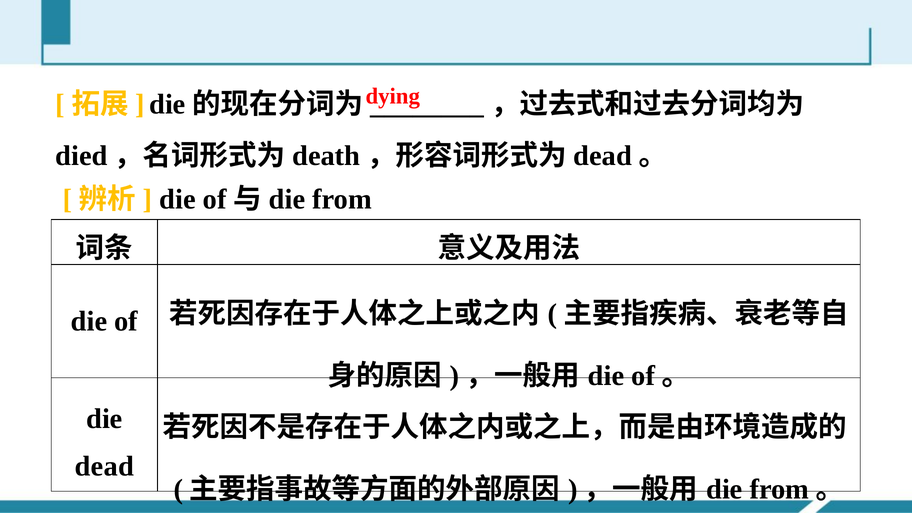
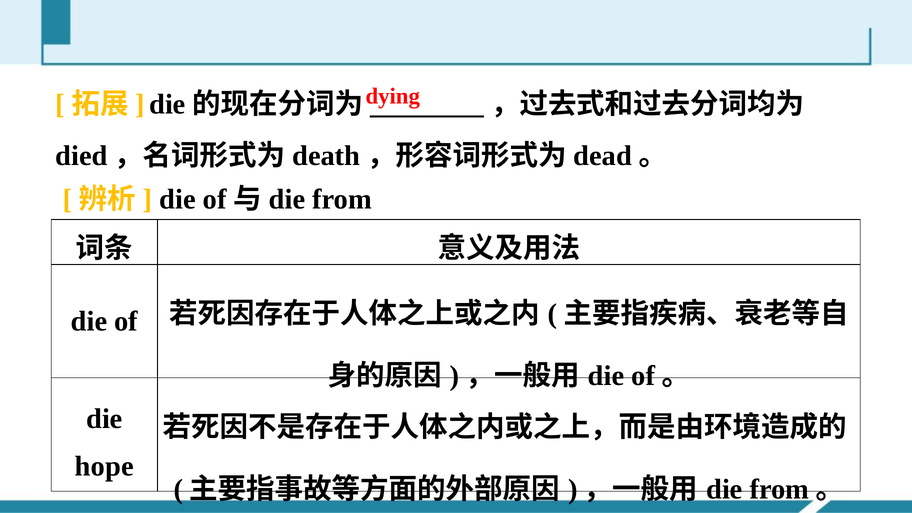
dead: dead -> hope (104, 466)
